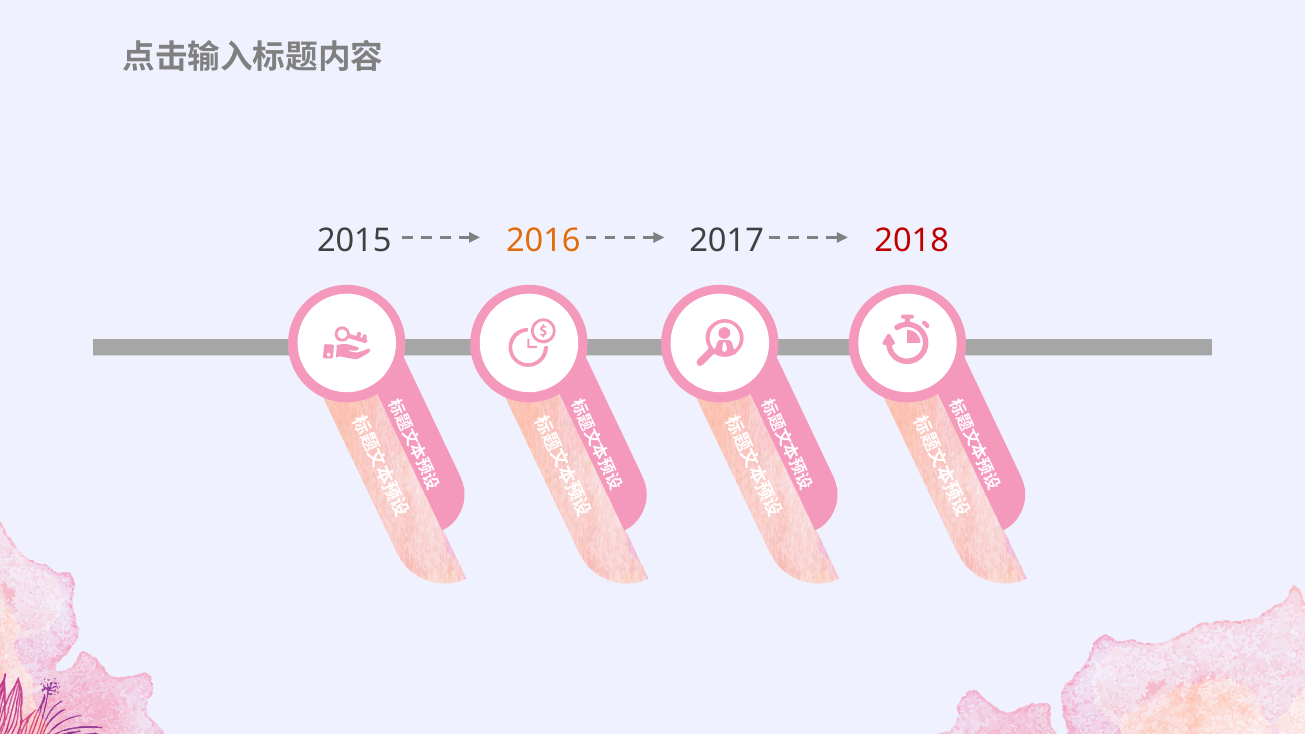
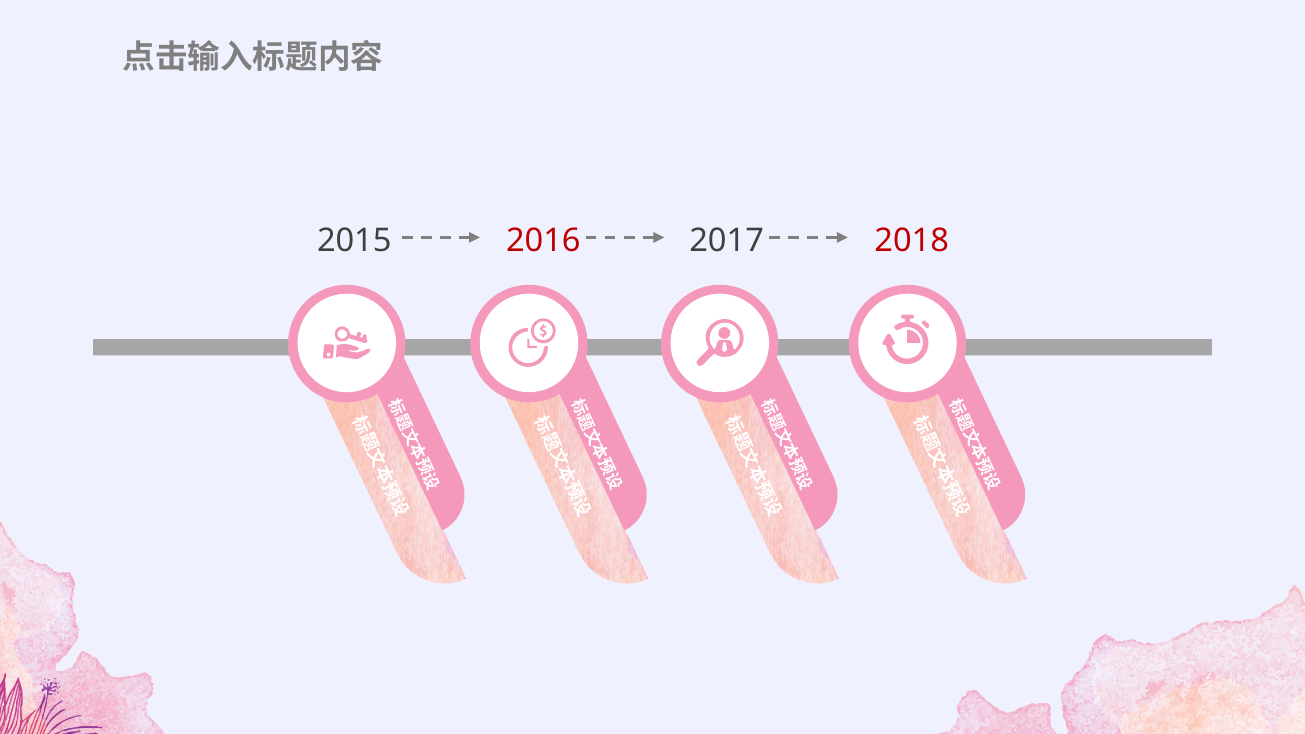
2016 colour: orange -> red (543, 241)
